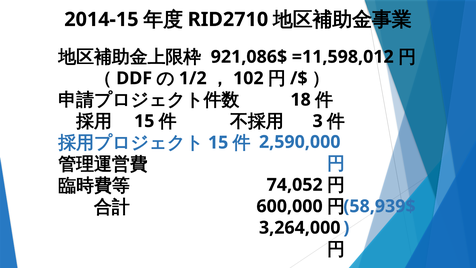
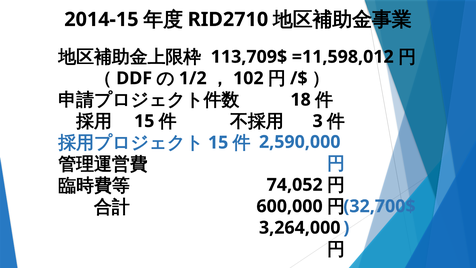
921,086$: 921,086$ -> 113,709$ (249, 57)
58,939$: 58,939$ -> 32,700$ (379, 206)
